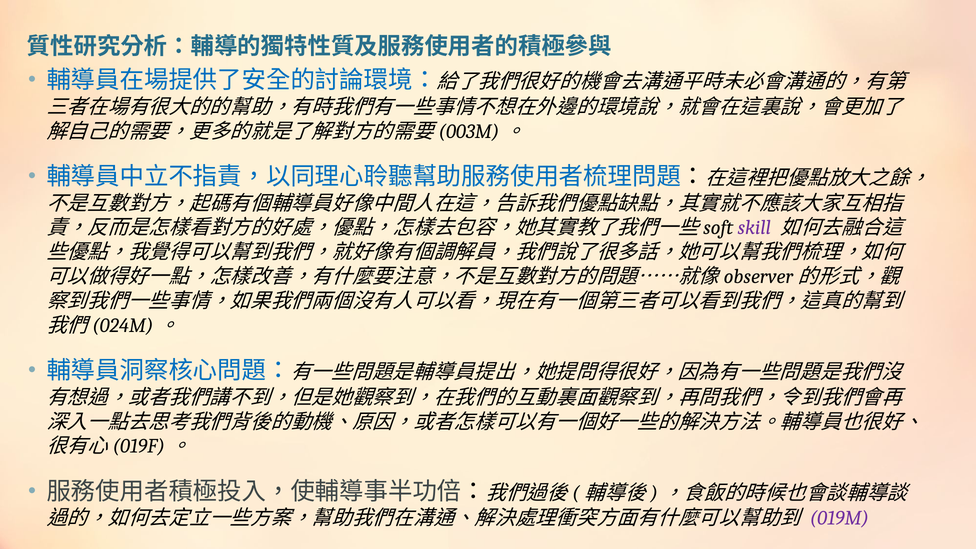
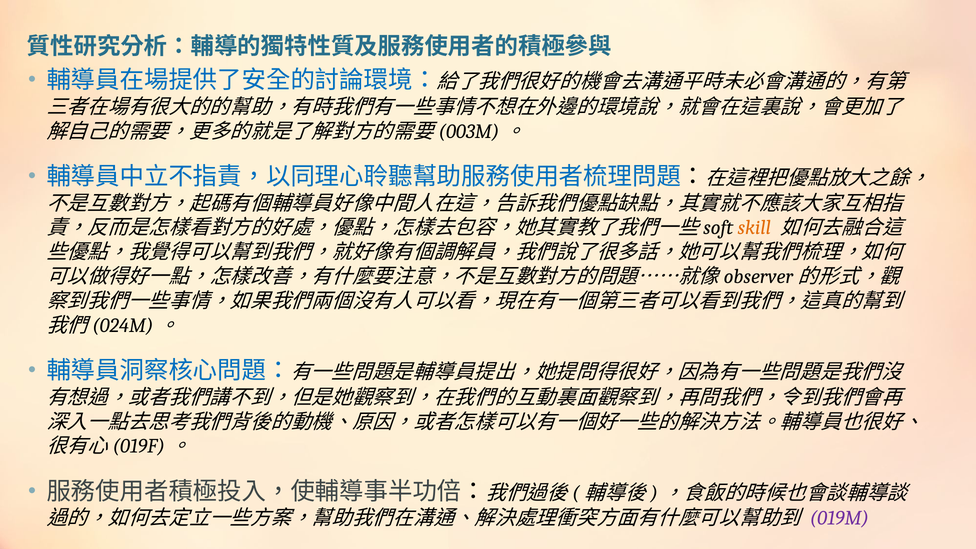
skill colour: purple -> orange (754, 228)
